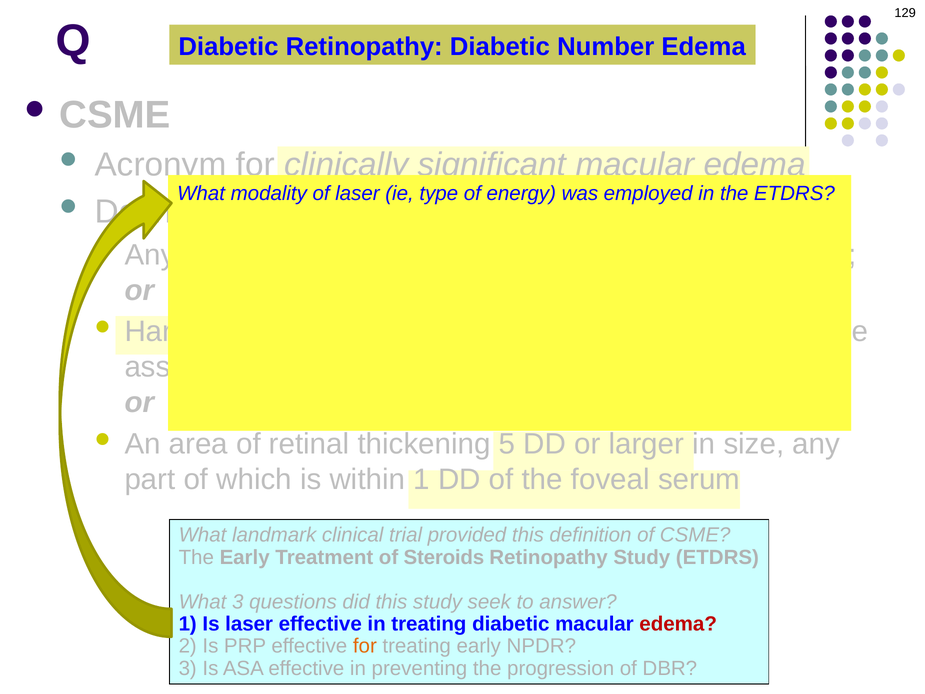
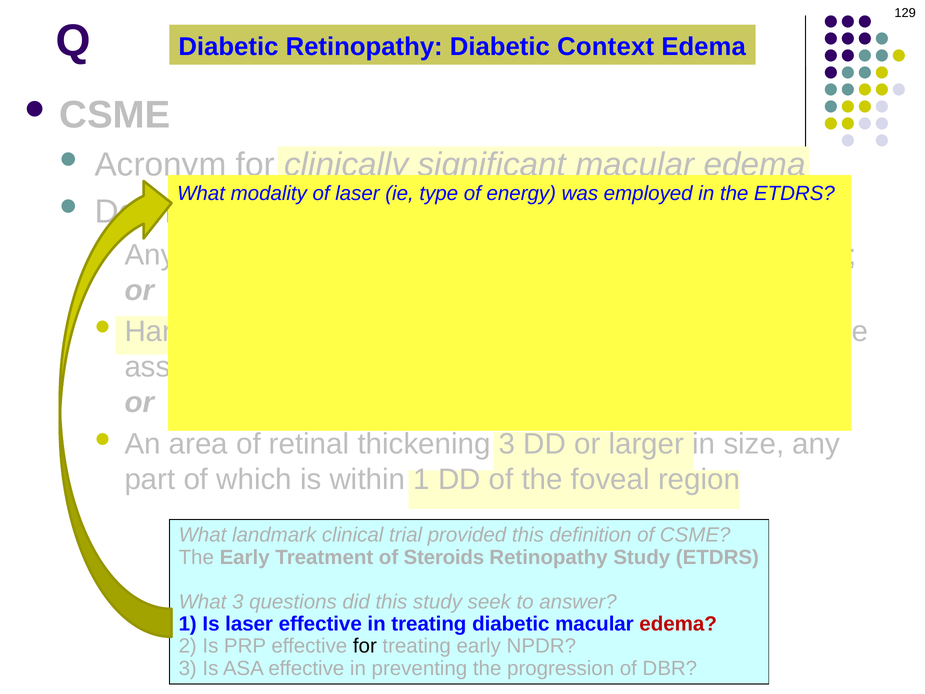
Number: Number -> Context (606, 47)
thickening 5: 5 -> 3 (507, 444)
serum: serum -> region (699, 479)
for colour: orange -> black (365, 646)
